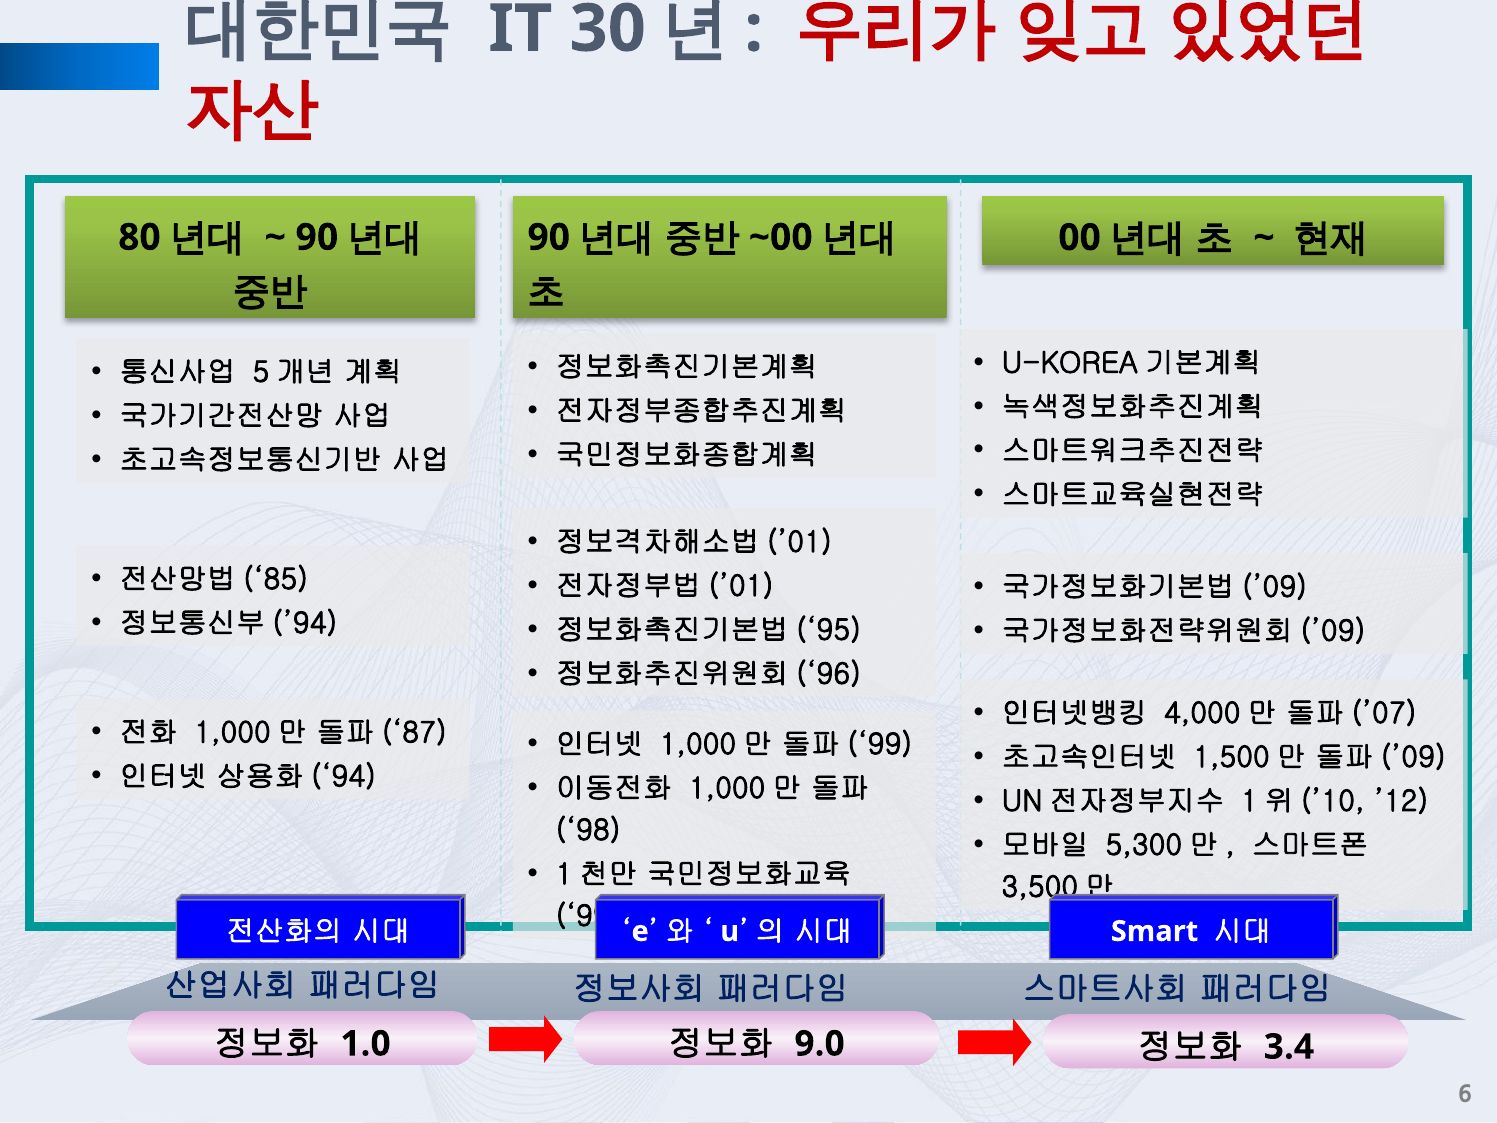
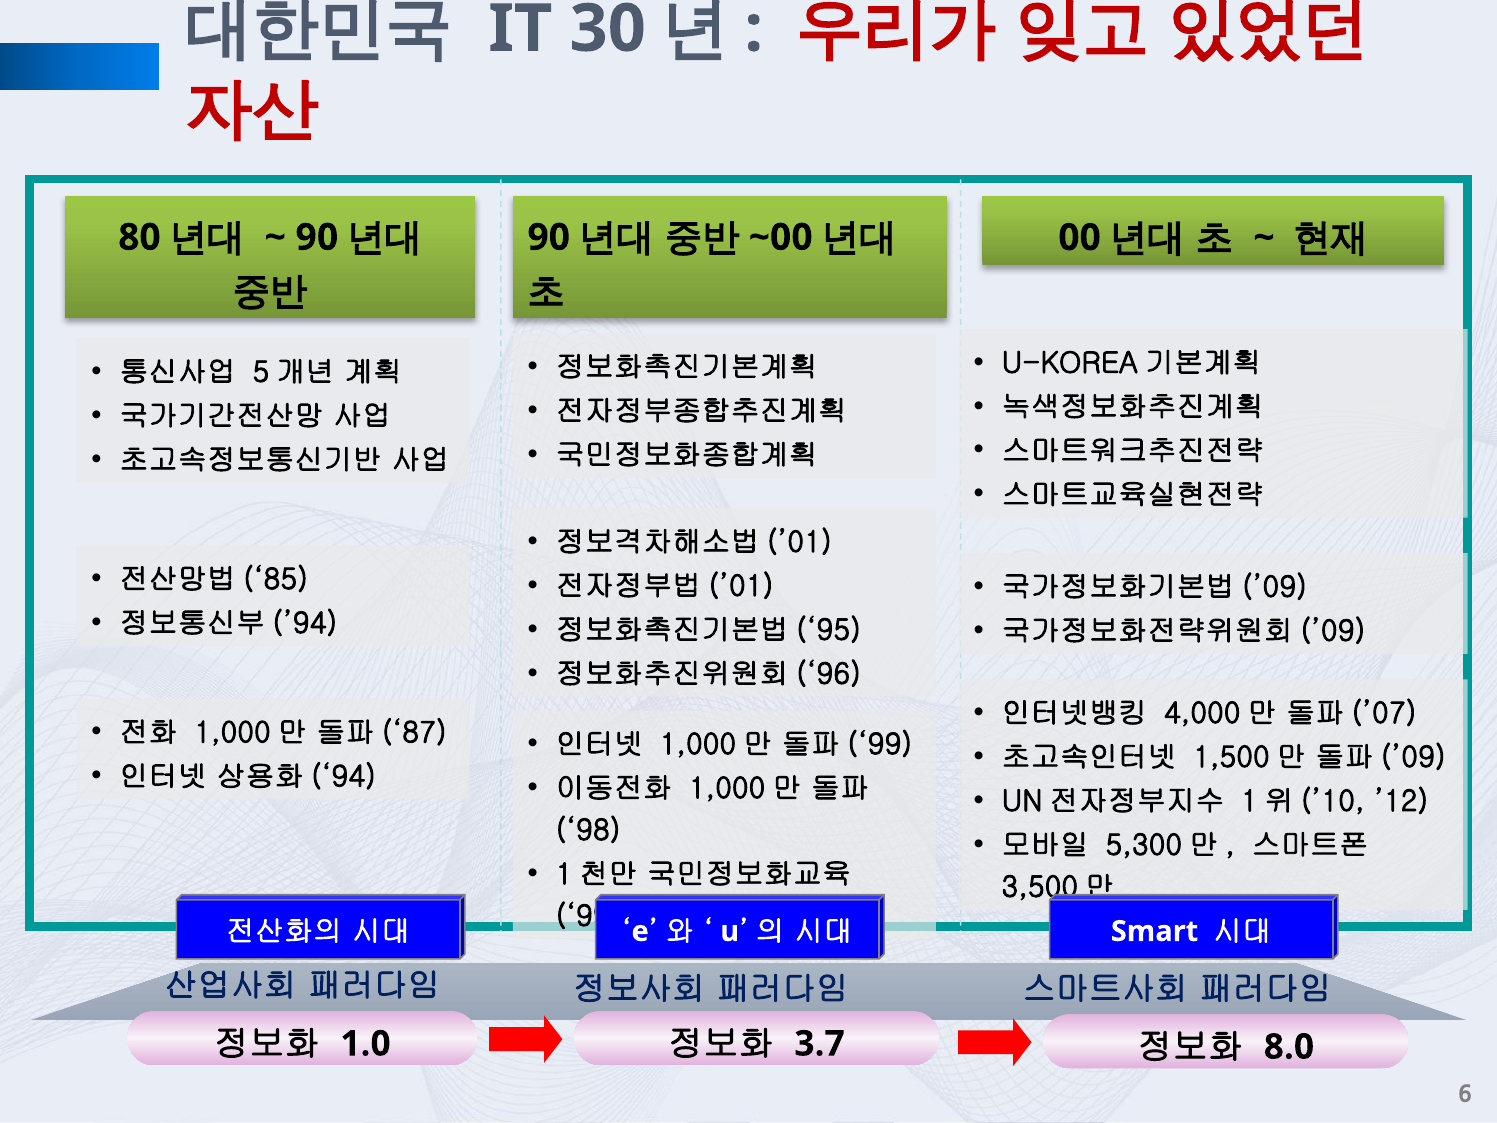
9.0: 9.0 -> 3.7 (820, 1044)
3.4: 3.4 -> 8.0 (1289, 1047)
